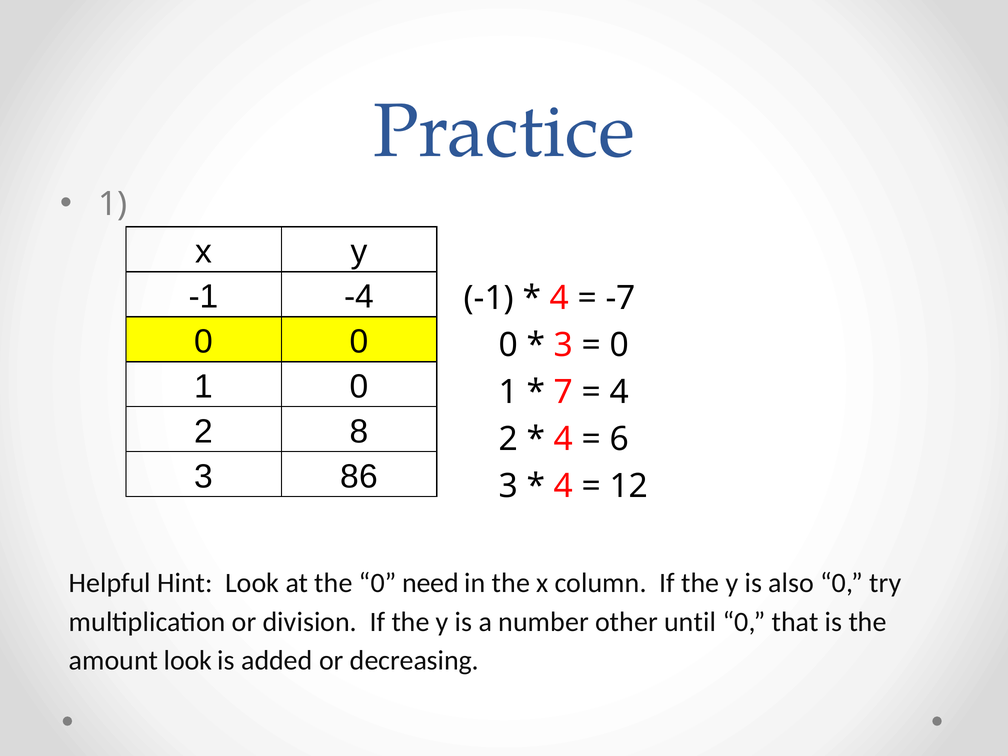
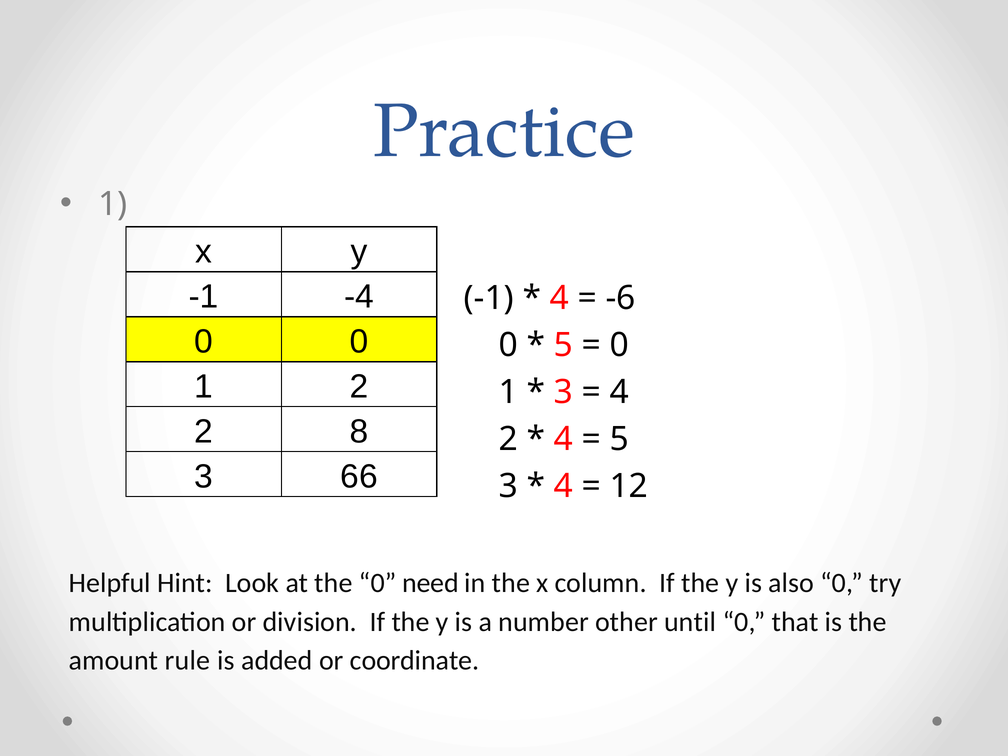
-7: -7 -> -6 (621, 298)
3: 3 -> 5 (563, 345)
1 0: 0 -> 2 (359, 387)
7: 7 -> 3 (563, 392)
6: 6 -> 5 (619, 439)
86: 86 -> 66 (359, 477)
amount look: look -> rule (188, 661)
decreasing: decreasing -> coordinate (414, 661)
